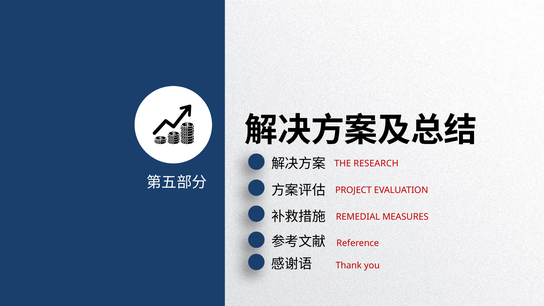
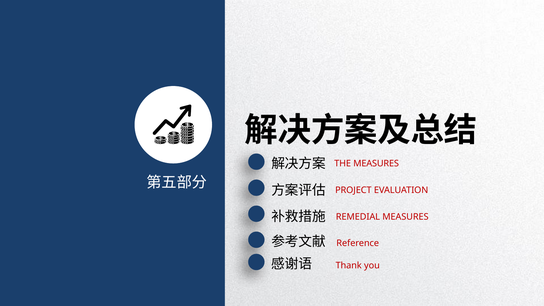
THE RESEARCH: RESEARCH -> MEASURES (376, 163)
